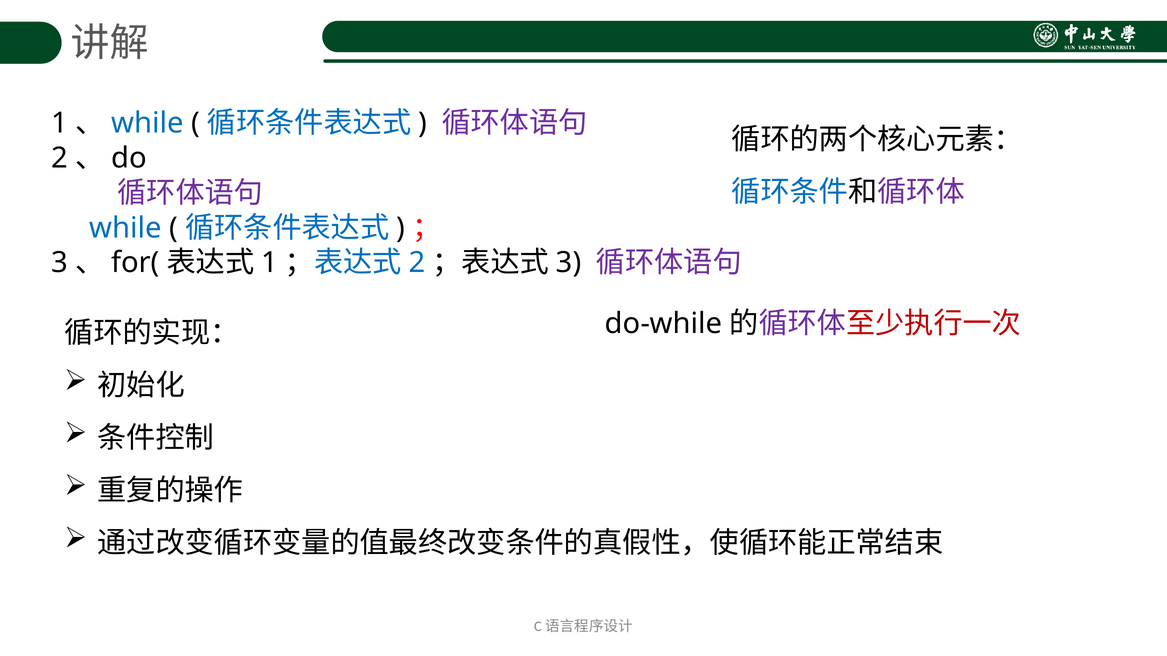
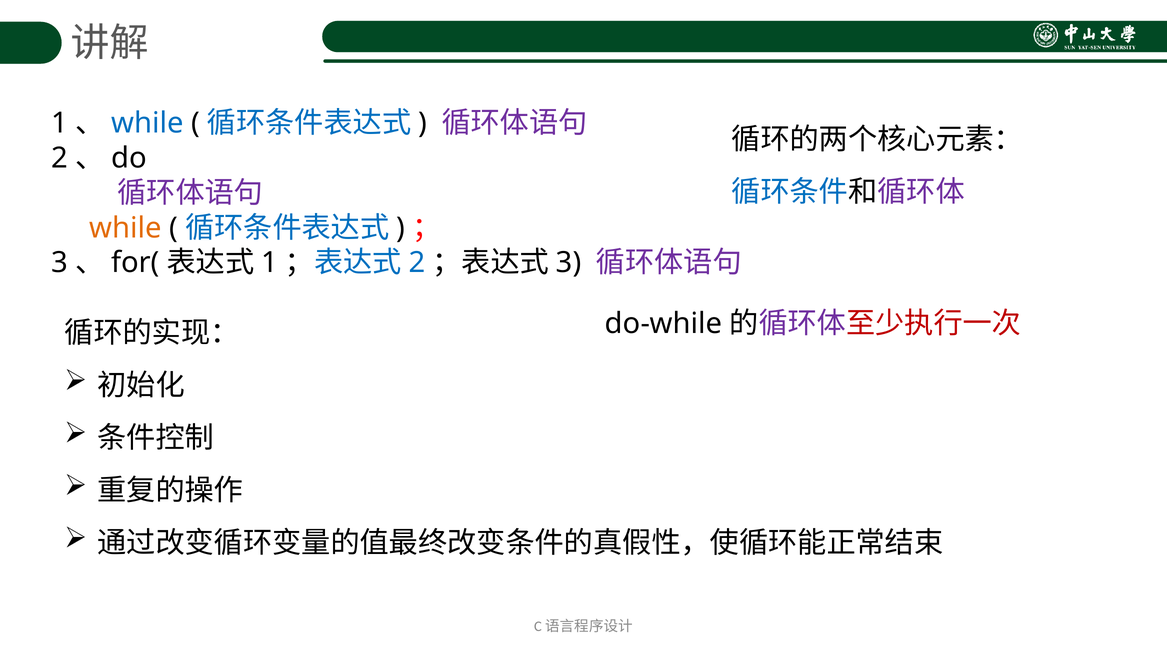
while colour: blue -> orange (126, 228)
